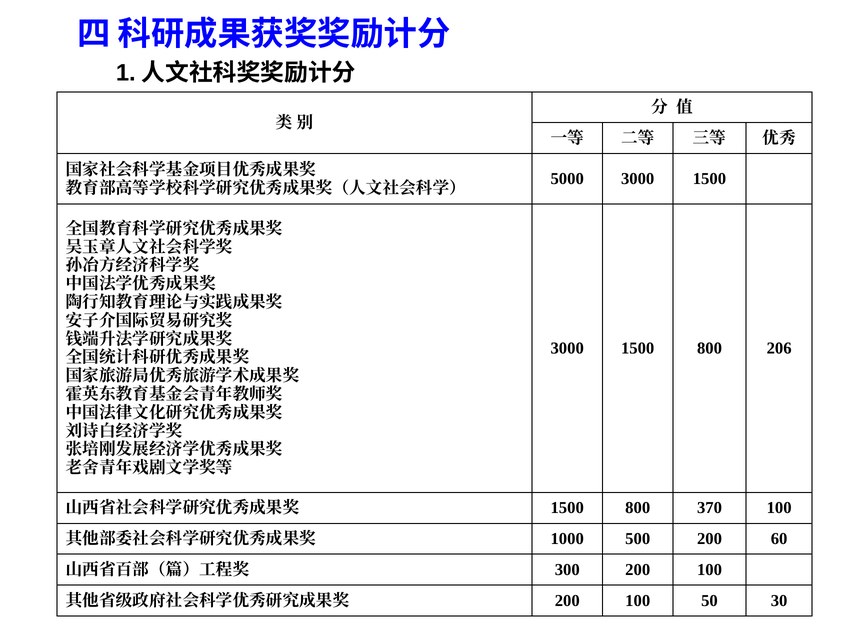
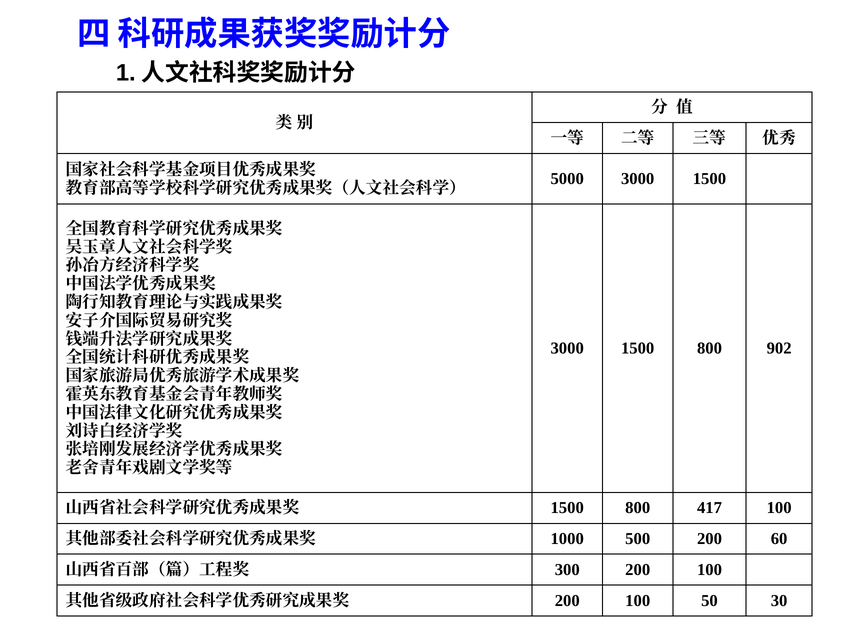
206: 206 -> 902 (779, 348)
370: 370 -> 417 (710, 508)
